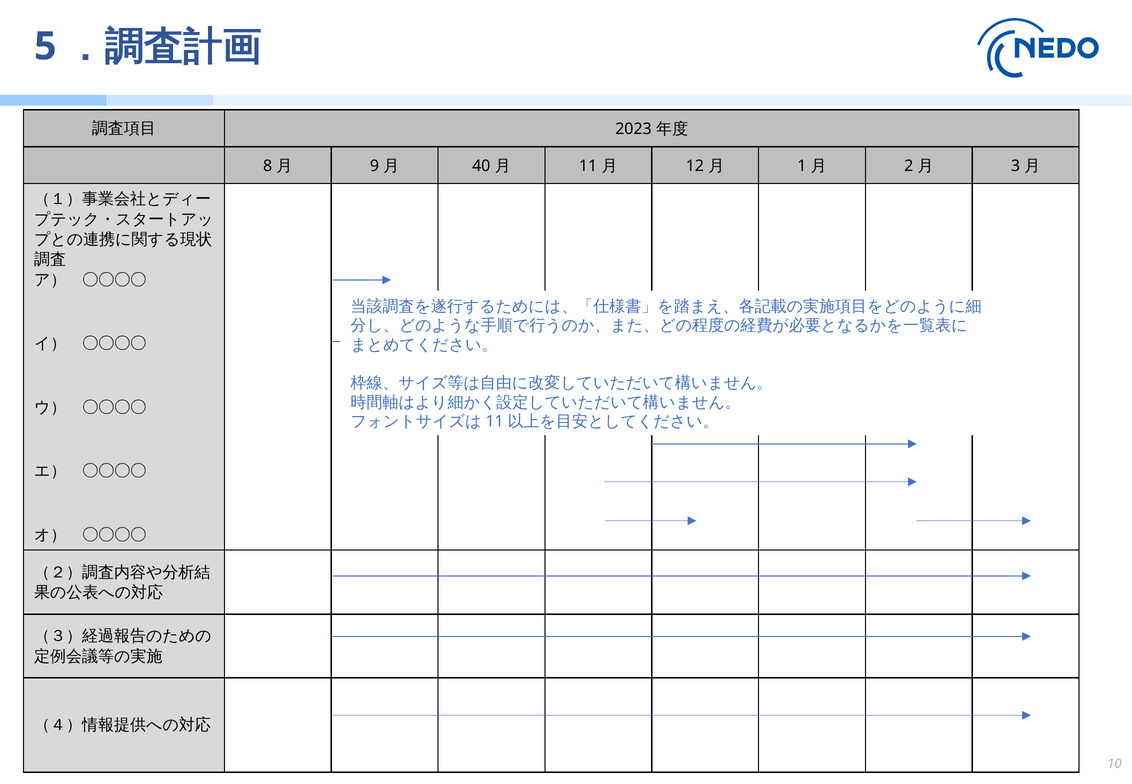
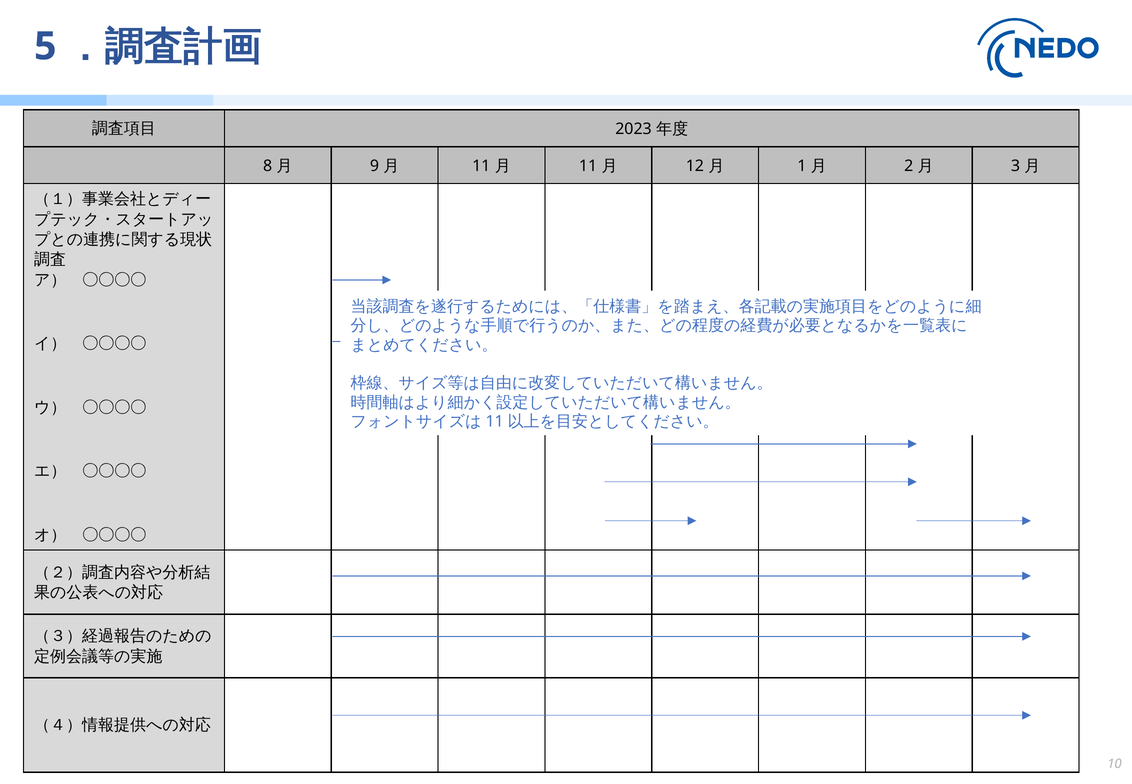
40: 40 -> 11 (481, 166)
